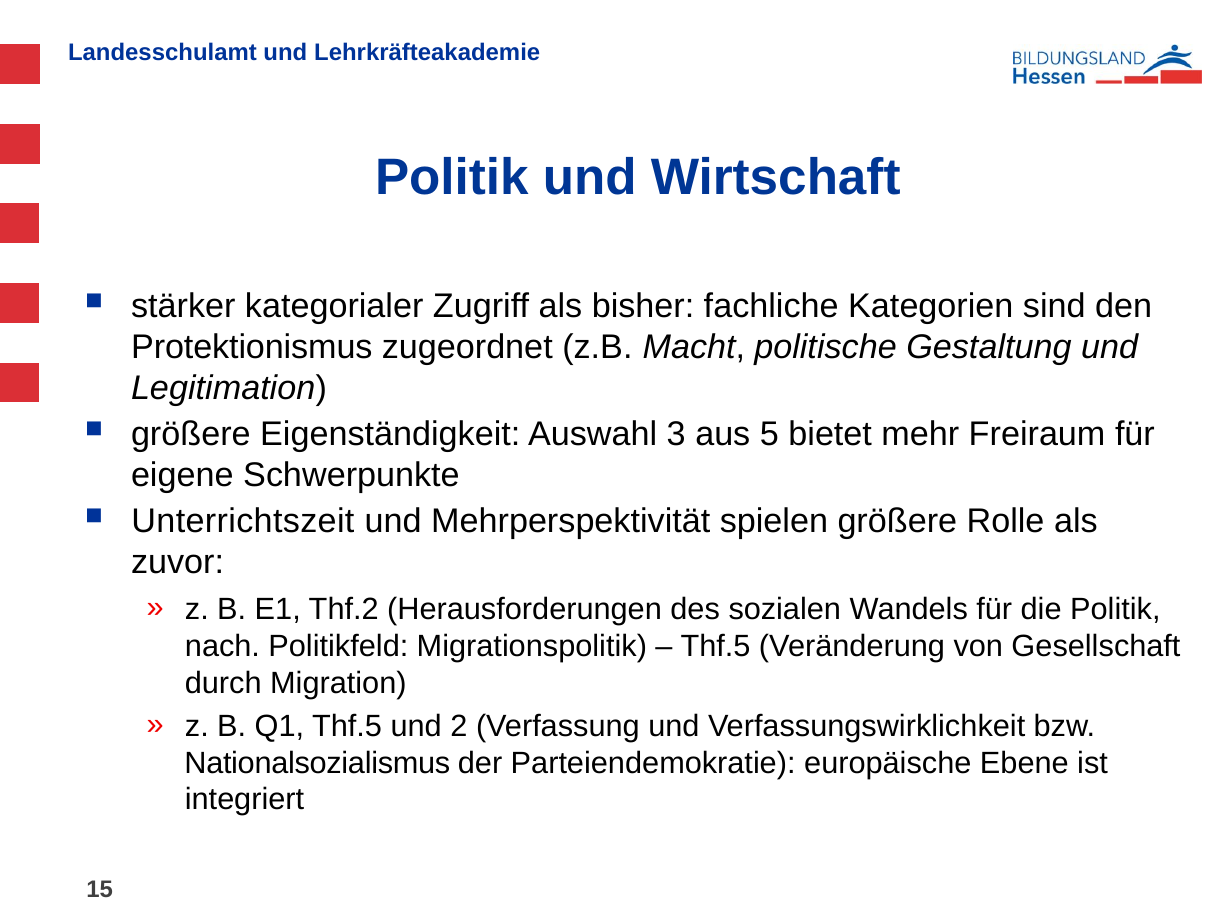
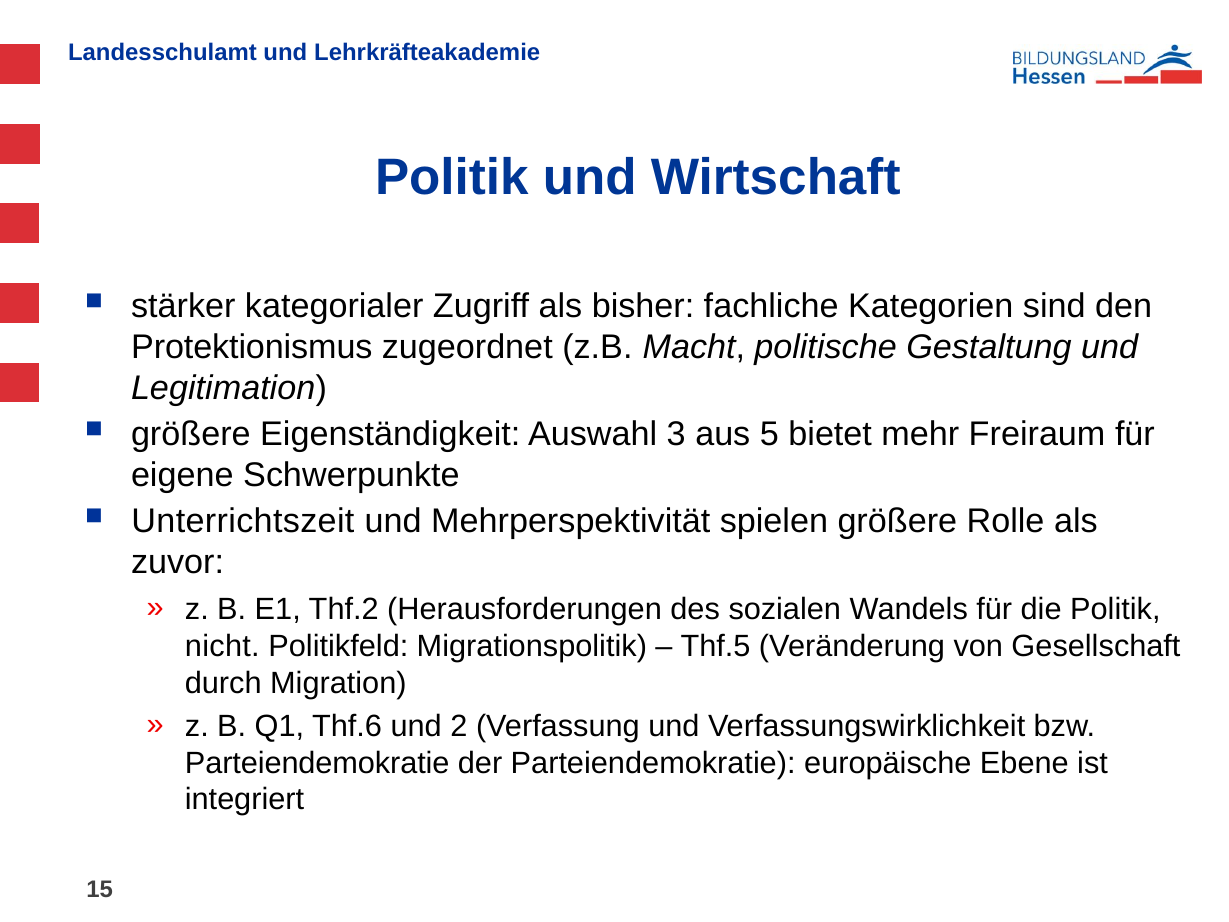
nach: nach -> nicht (222, 646)
Q1 Thf.5: Thf.5 -> Thf.6 (347, 726)
Nationalsozialismus: Nationalsozialismus -> Parteiendemokratie (317, 763)
